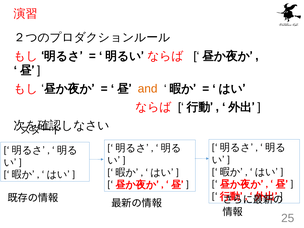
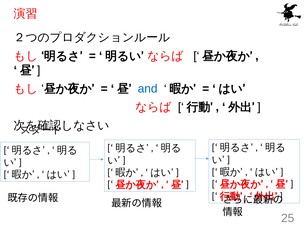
and colour: orange -> blue (148, 89)
